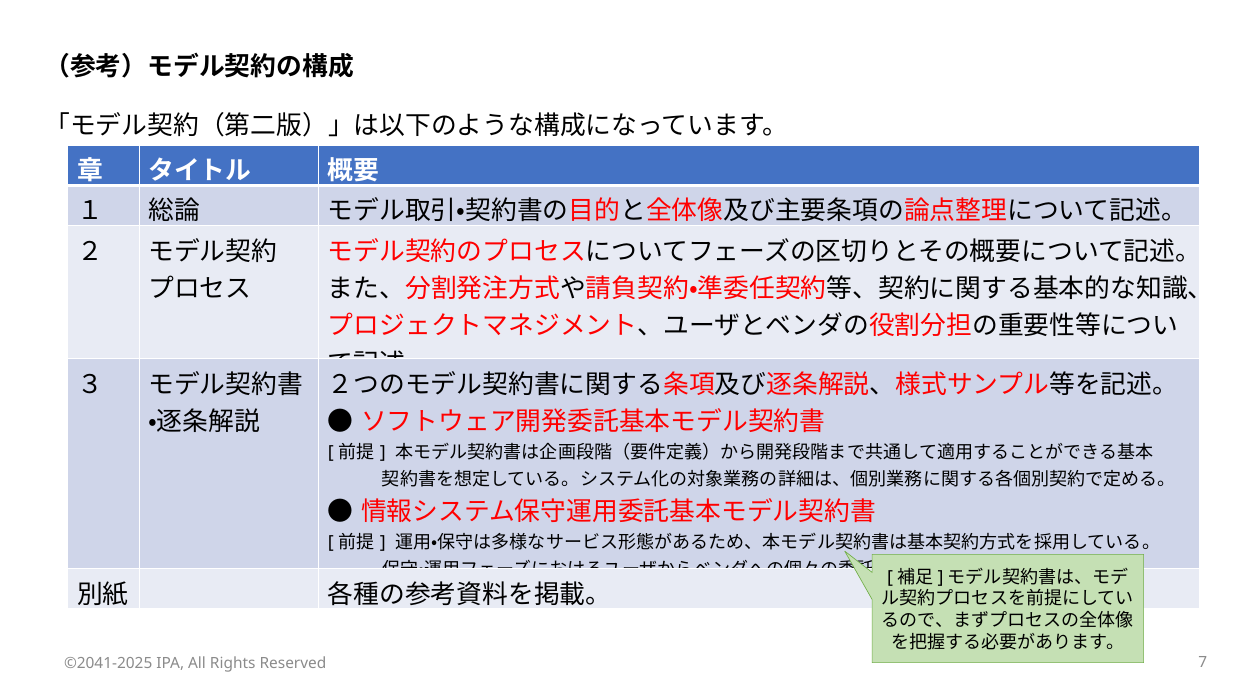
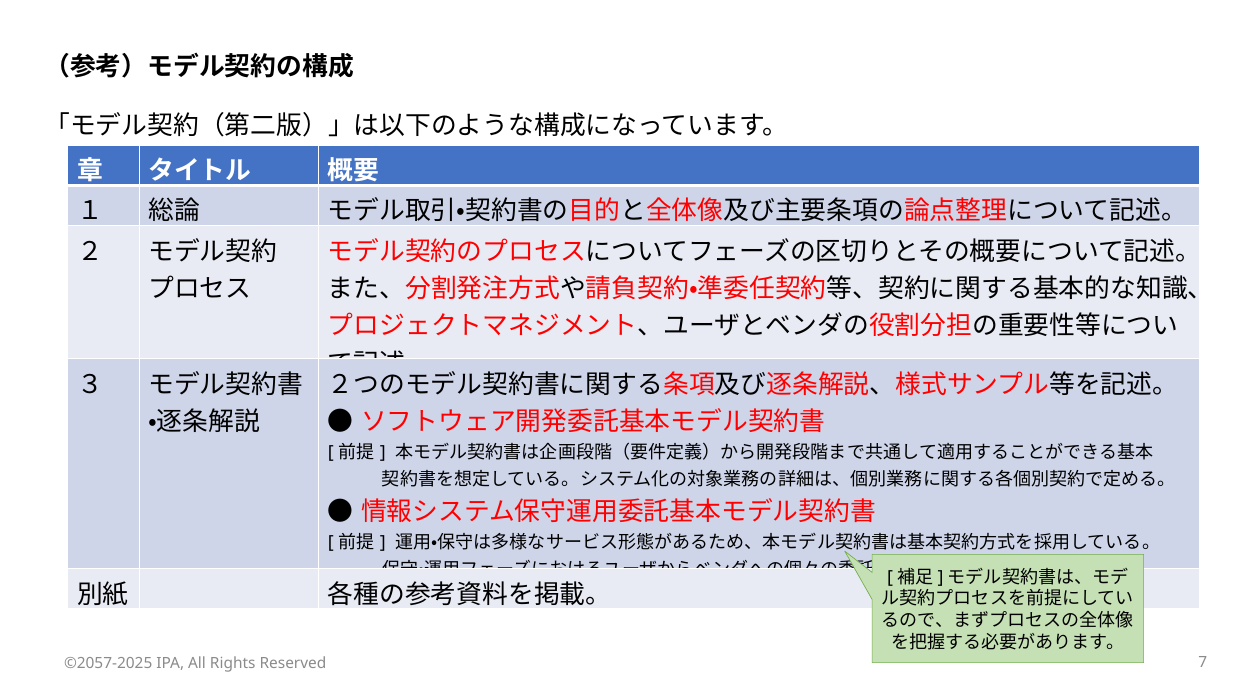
©2041-2025: ©2041-2025 -> ©2057-2025 (108, 664)
